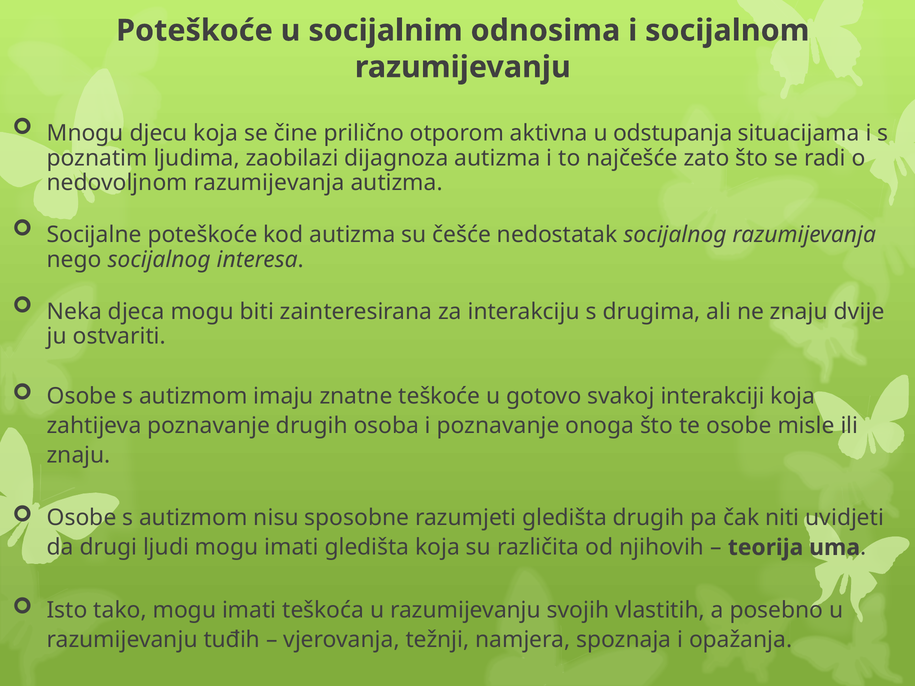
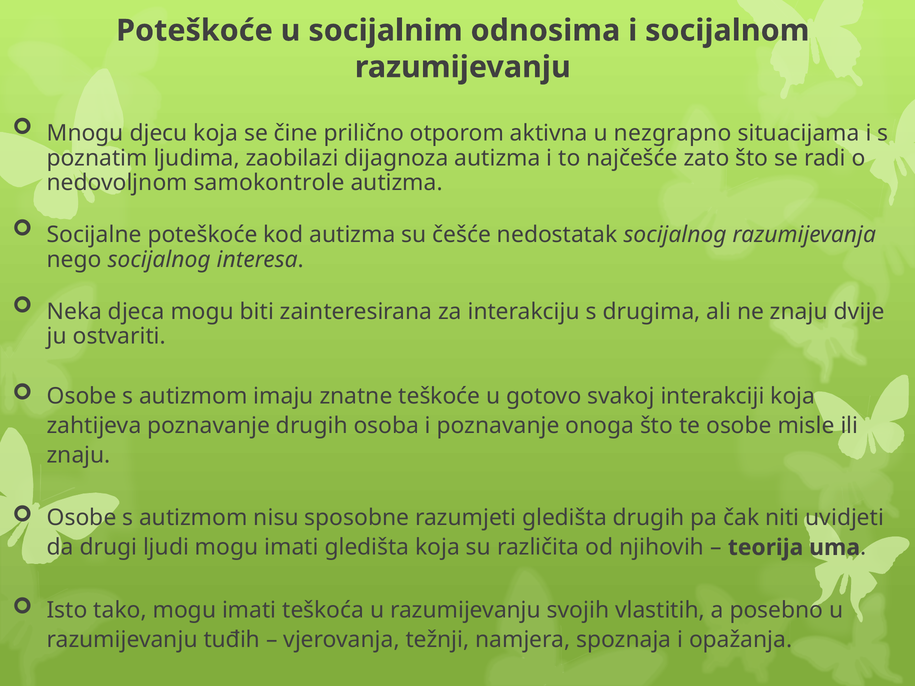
odstupanja: odstupanja -> nezgrapno (673, 133)
nedovoljnom razumijevanja: razumijevanja -> samokontrole (269, 183)
